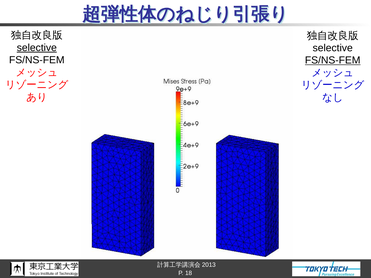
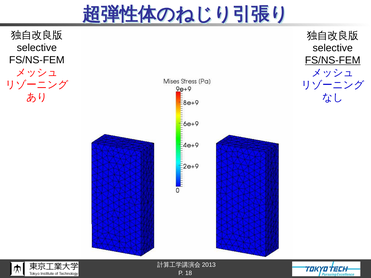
selective underline: present -> none (37, 48)
